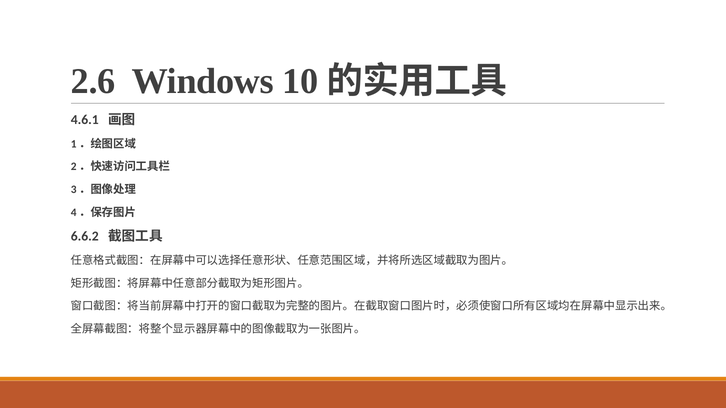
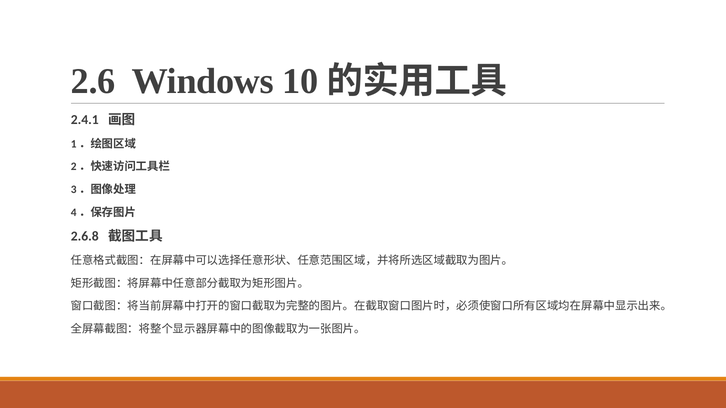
4.6.1: 4.6.1 -> 2.4.1 (85, 120)
6.6.2: 6.6.2 -> 2.6.8 (85, 237)
